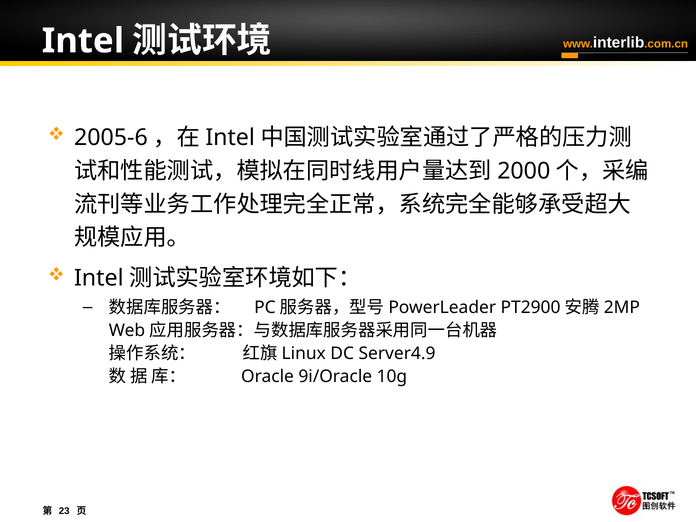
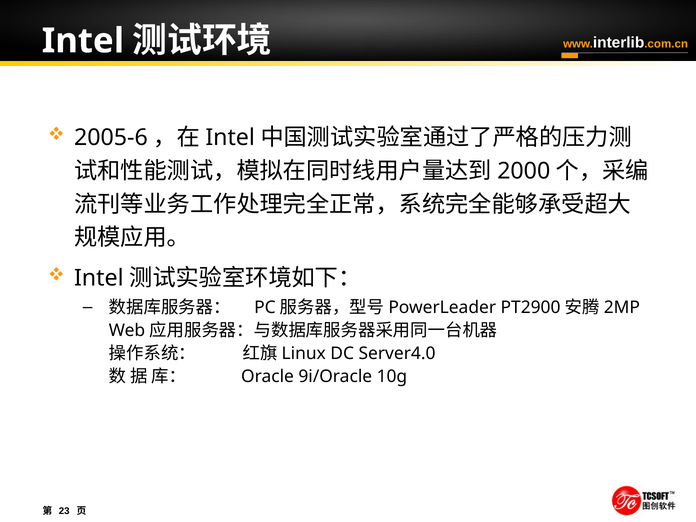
Server4.9: Server4.9 -> Server4.0 (397, 354)
